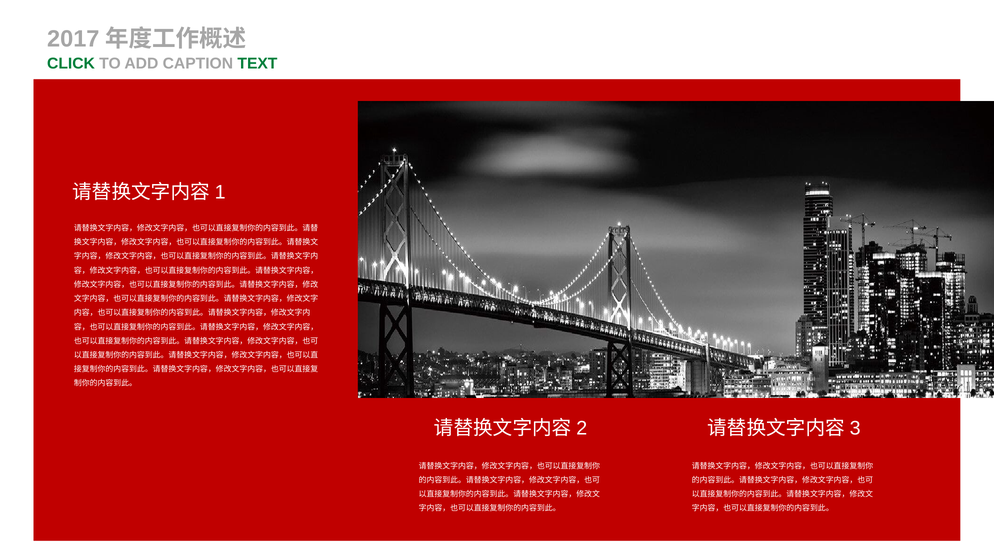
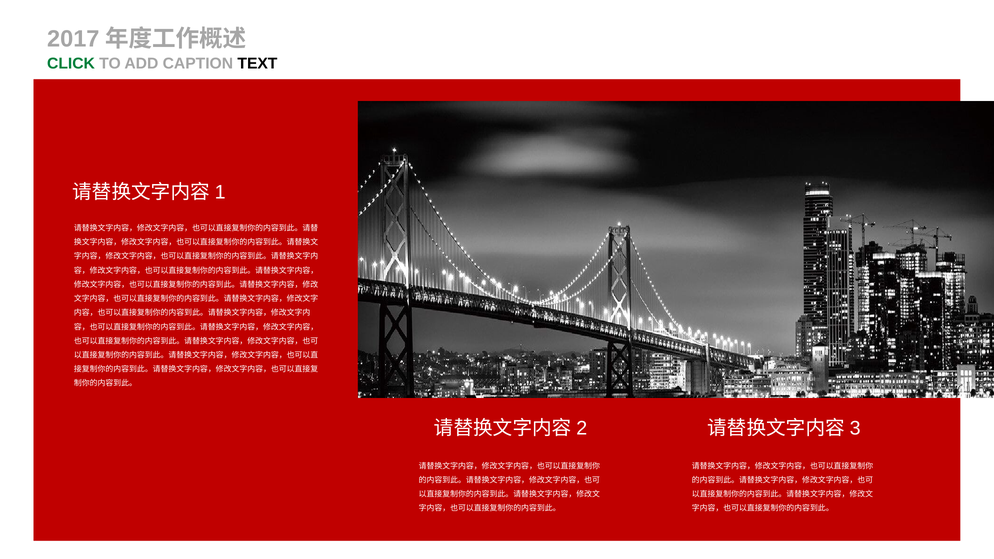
TEXT colour: green -> black (257, 64)
